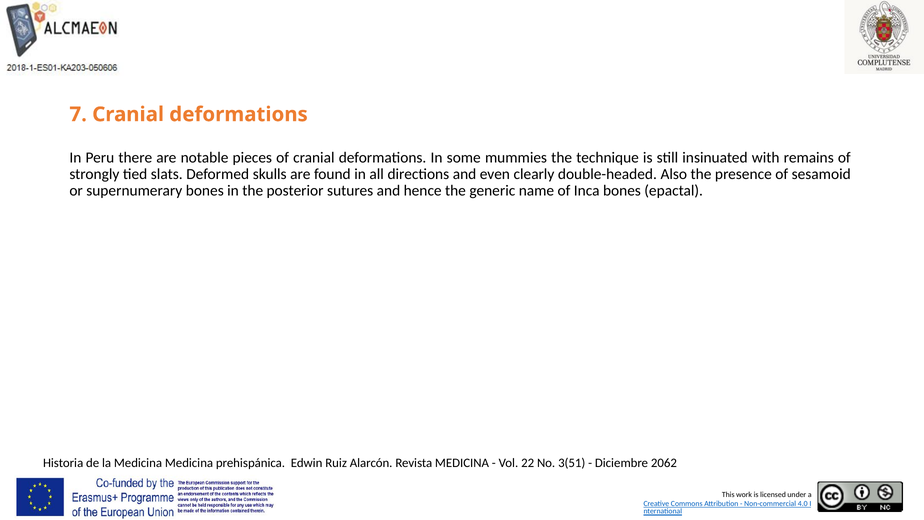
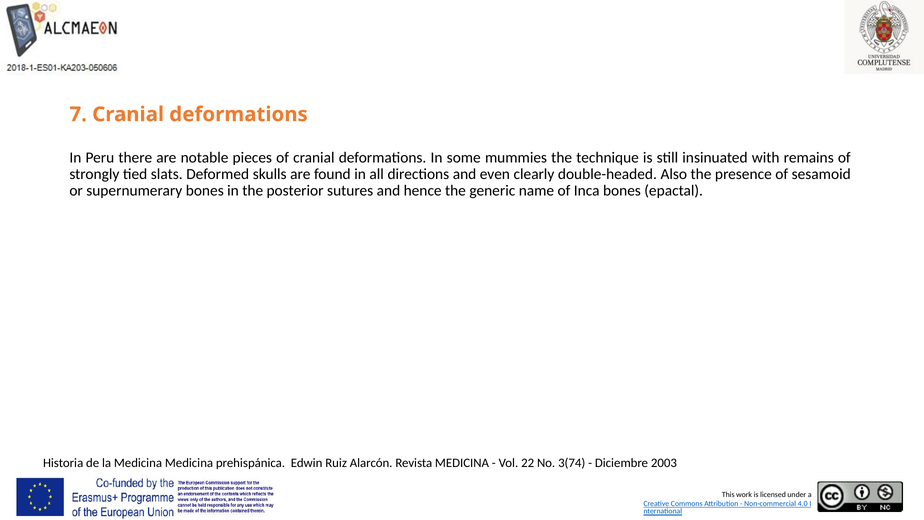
3(51: 3(51 -> 3(74 (572, 463)
2062: 2062 -> 2003 (664, 463)
